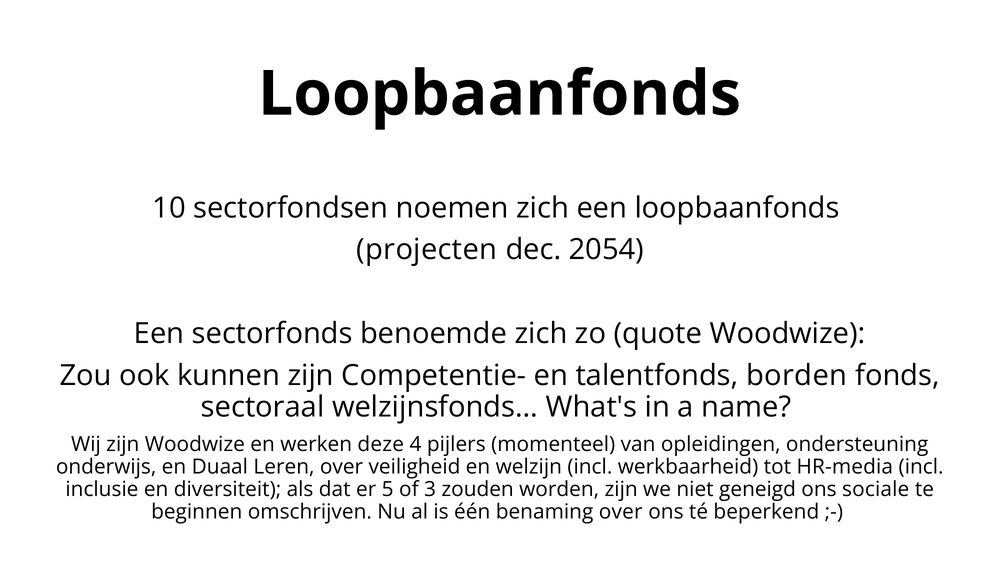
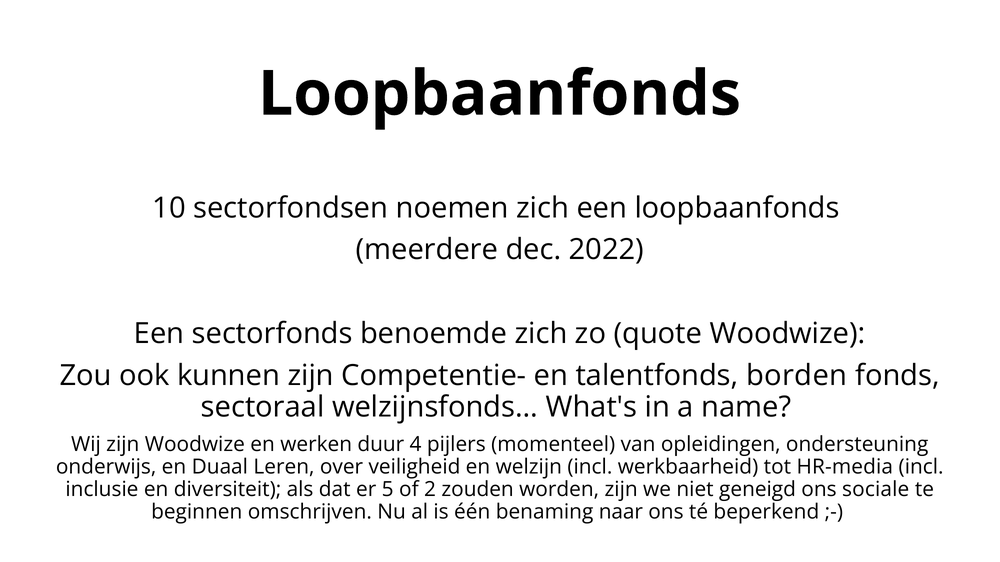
projecten: projecten -> meerdere (427, 250)
2054: 2054 -> 2022 (606, 250)
deze: deze -> duur (381, 445)
3: 3 -> 2 (430, 490)
benaming over: over -> naar (621, 512)
